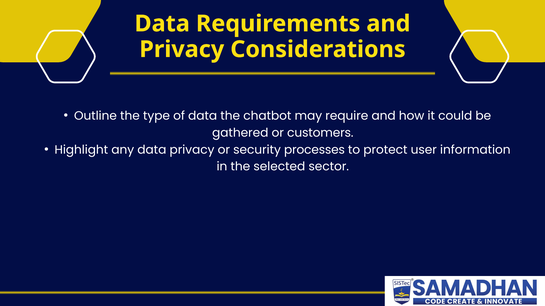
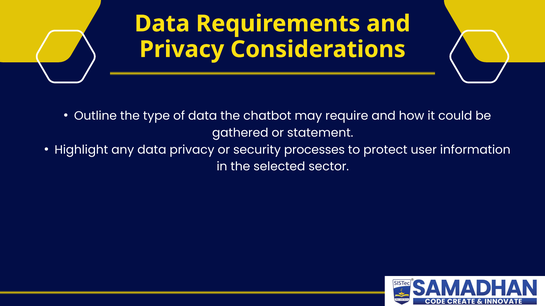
customers: customers -> statement (320, 133)
